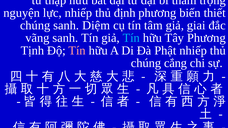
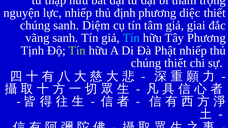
biến: biến -> diệc (190, 13)
Tín colour: pink -> light green (77, 51)
chúng cắng: cắng -> thiết (175, 63)
